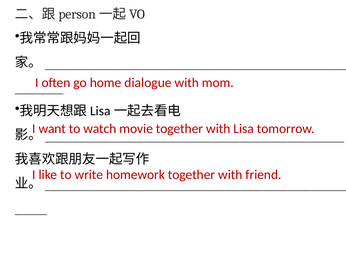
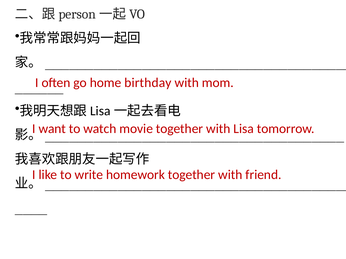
dialogue: dialogue -> birthday (148, 83)
